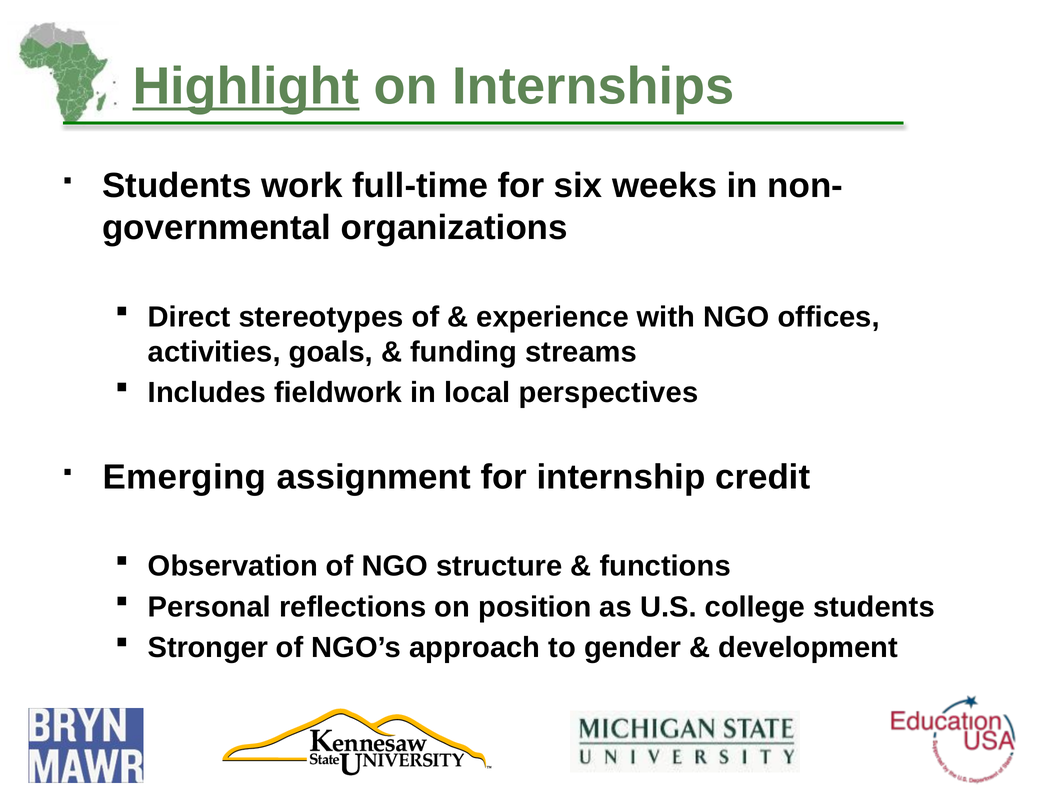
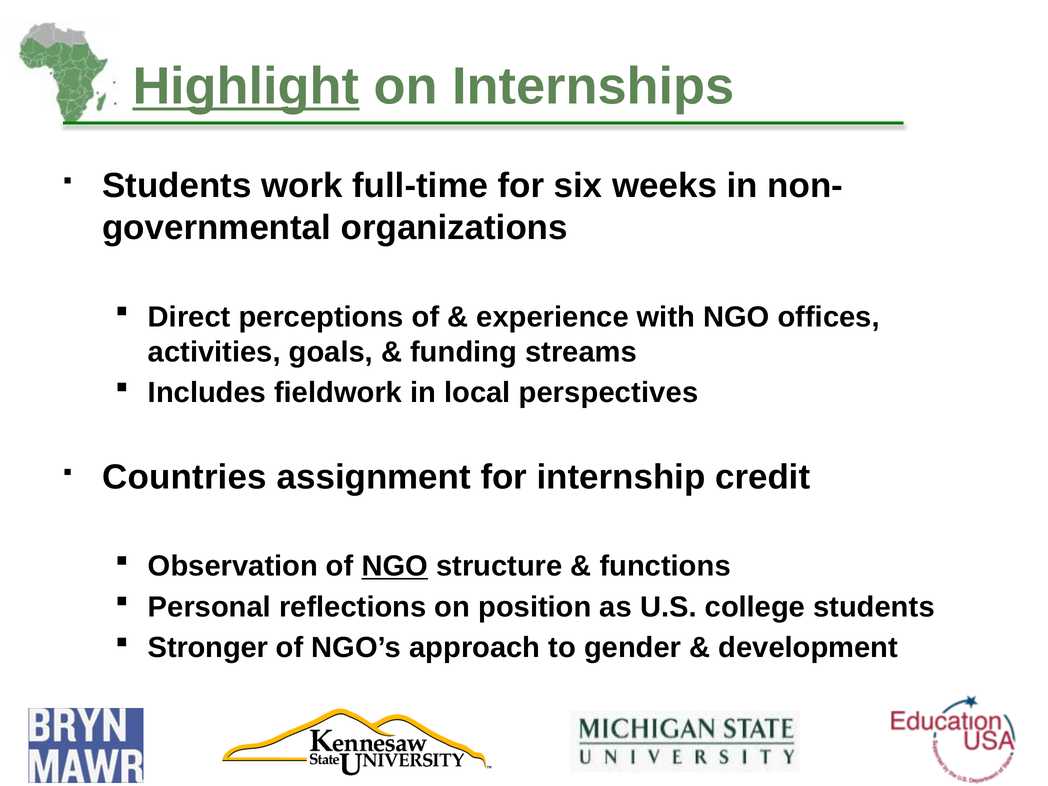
stereotypes: stereotypes -> perceptions (321, 317)
Emerging: Emerging -> Countries (184, 477)
NGO underline: none -> present (395, 566)
